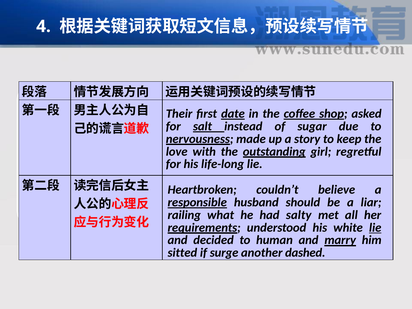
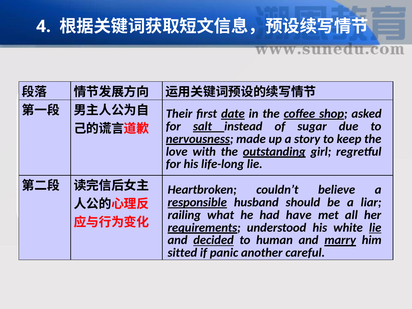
salty: salty -> have (299, 215)
decided underline: none -> present (213, 240)
surge: surge -> panic (224, 253)
dashed: dashed -> careful (305, 253)
